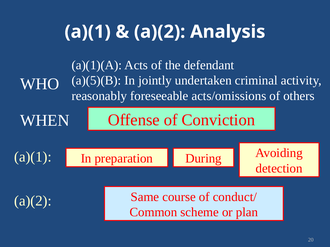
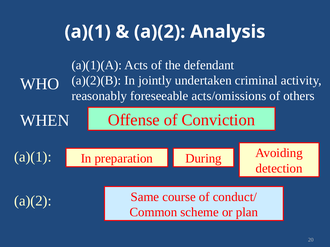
a)(5)(B: a)(5)(B -> a)(2)(B (96, 81)
